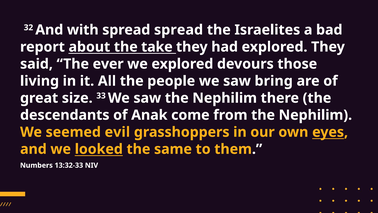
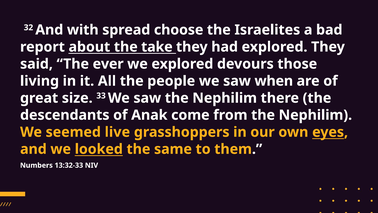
spread spread: spread -> choose (179, 30)
bring: bring -> when (274, 81)
evil: evil -> live (117, 132)
